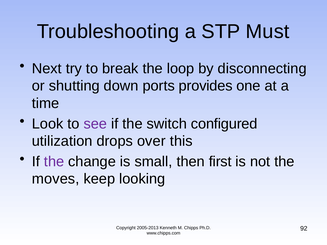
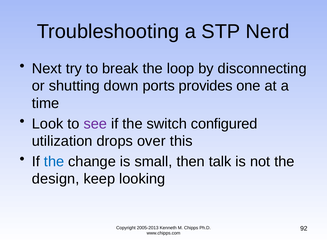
Must: Must -> Nerd (268, 32)
the colour: purple -> blue (54, 162)
first: first -> talk (220, 162)
moves: moves -> design (56, 179)
